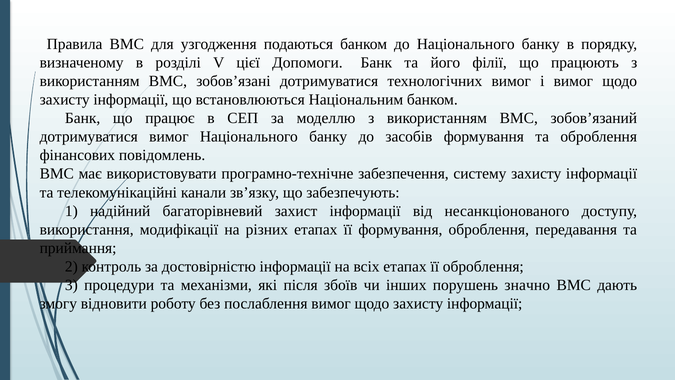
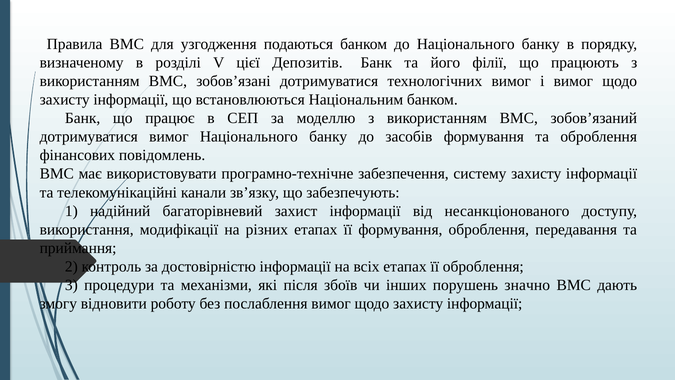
Допомоги: Допомоги -> Депозитів (307, 62)
